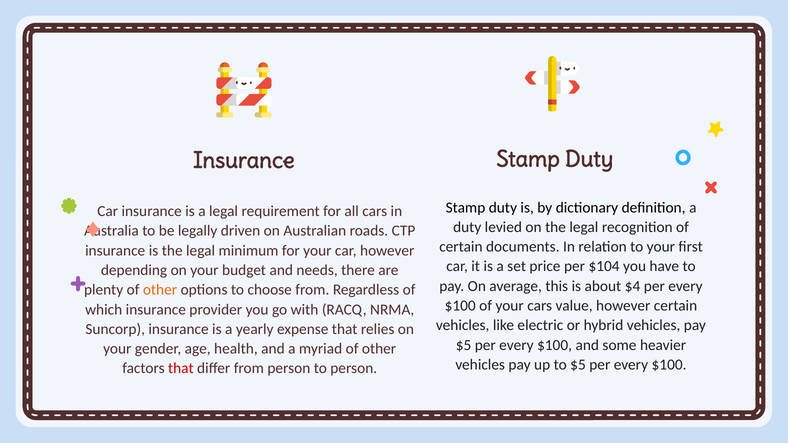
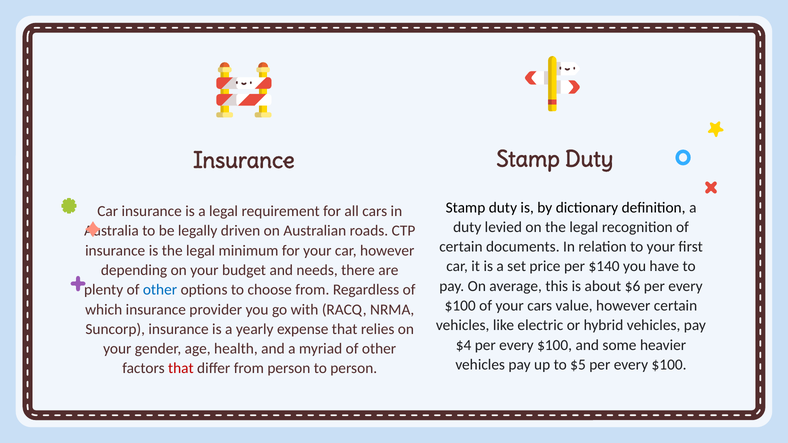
$104: $104 -> $140 (604, 267)
$4: $4 -> $6 (633, 286)
other colour: orange -> blue (160, 290)
$5: $5 -> $4 (464, 345)
